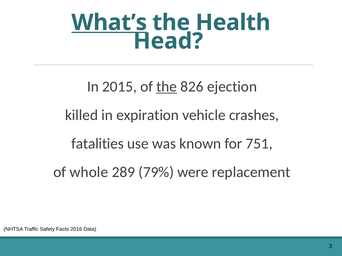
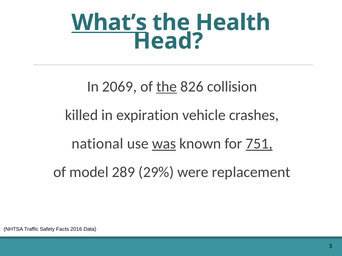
2015: 2015 -> 2069 (120, 87)
ejection: ejection -> collision (232, 87)
fatalities: fatalities -> national (97, 144)
was underline: none -> present (164, 144)
751 underline: none -> present (259, 144)
whole: whole -> model (89, 172)
79%: 79% -> 29% (156, 172)
